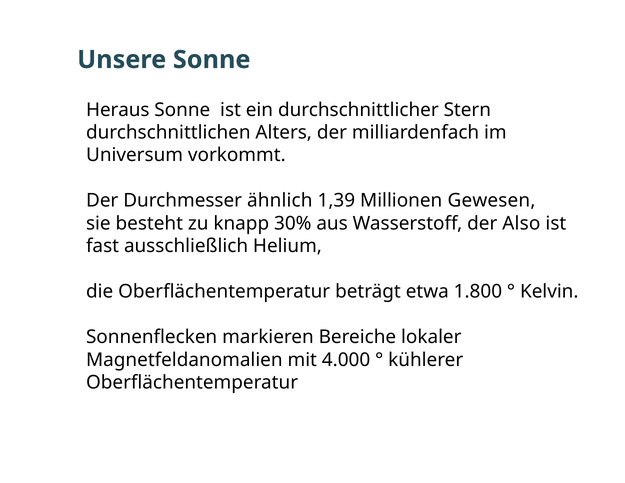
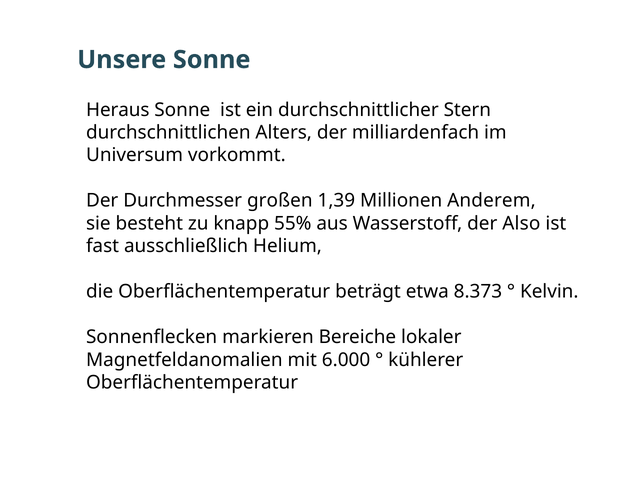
ähnlich: ähnlich -> großen (280, 201)
Gewesen: Gewesen -> Anderem (492, 201)
30%: 30% -> 55% (293, 223)
1.800: 1.800 -> 8.373 (478, 292)
4.000: 4.000 -> 6.000 (346, 360)
